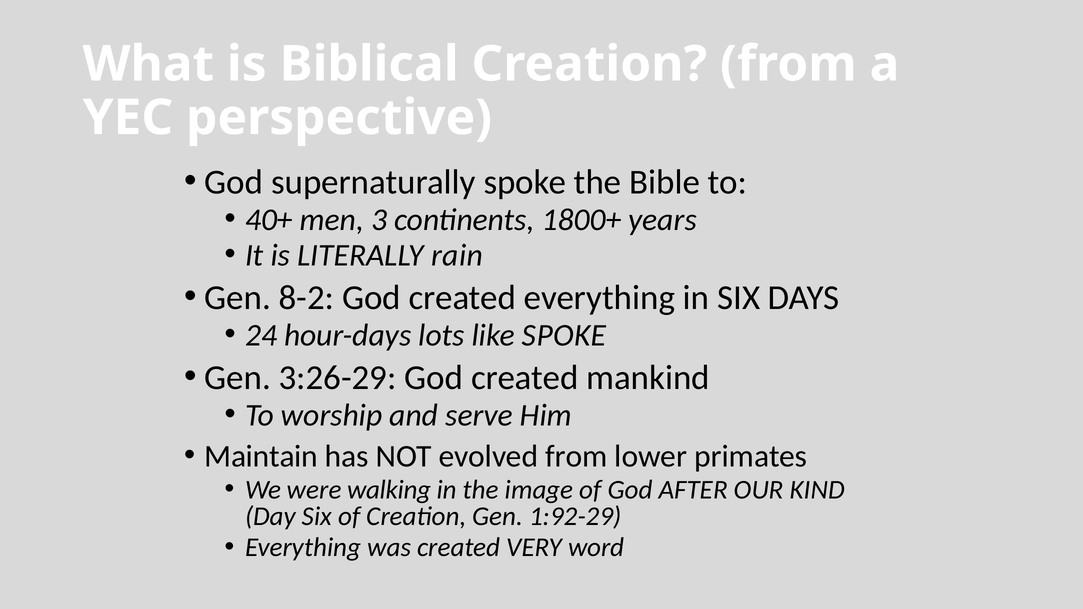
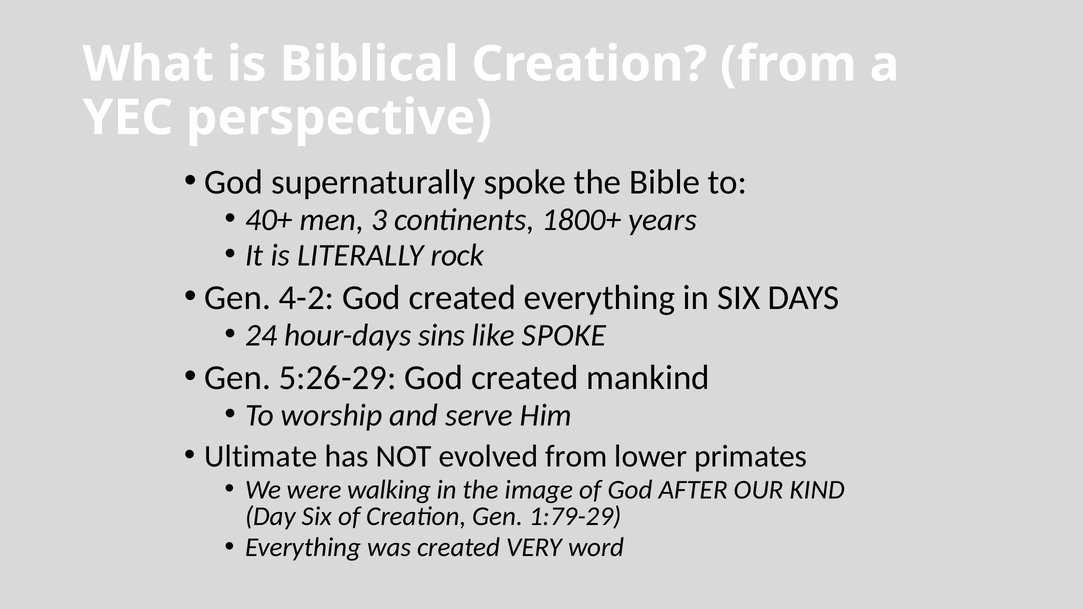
rain: rain -> rock (457, 256)
8-2: 8-2 -> 4-2 (306, 298)
lots: lots -> sins (442, 335)
3:26-29: 3:26-29 -> 5:26-29 (338, 378)
Maintain: Maintain -> Ultimate (261, 456)
1:92-29: 1:92-29 -> 1:79-29 (575, 516)
